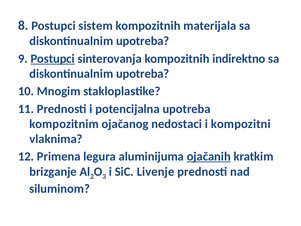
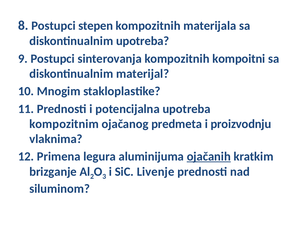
sistem: sistem -> stepen (96, 26)
Postupci underline: present -> none (53, 59)
indirektno: indirektno -> kompoitni (239, 59)
upotreba: upotreba -> materijal (143, 74)
nedostaci: nedostaci -> predmeta (177, 124)
kompozitni: kompozitni -> proizvodnju (241, 124)
